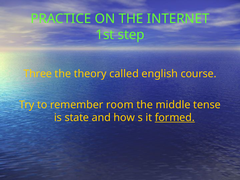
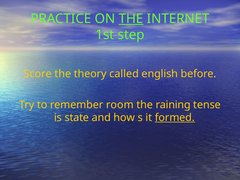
THE underline: none -> present (131, 19)
Three: Three -> Score (38, 74)
course: course -> before (199, 74)
middle: middle -> raining (173, 105)
